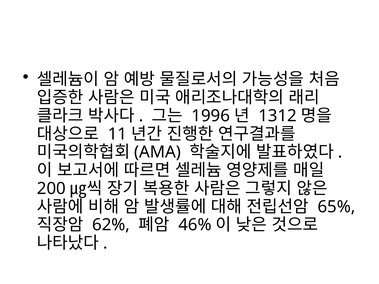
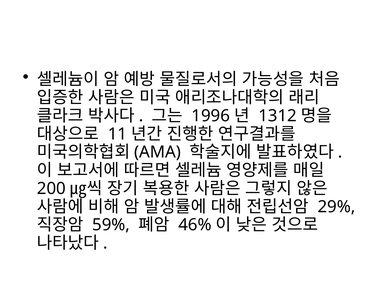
65%: 65% -> 29% (336, 207)
62%: 62% -> 59% (111, 225)
